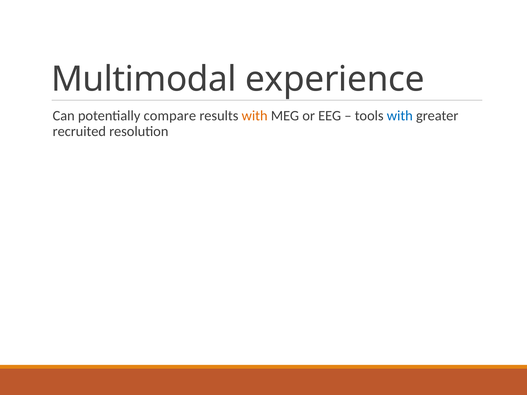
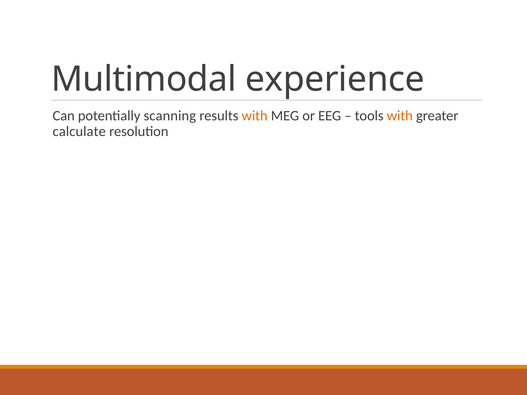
compare: compare -> scanning (170, 116)
with colour: blue -> orange (400, 116)
recruited: recruited -> calculate (79, 132)
